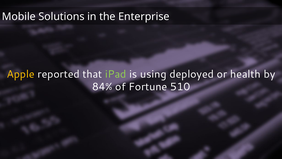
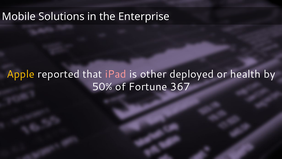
iPad colour: light green -> pink (116, 74)
using: using -> other (153, 74)
84%: 84% -> 50% (102, 87)
510: 510 -> 367 (180, 87)
